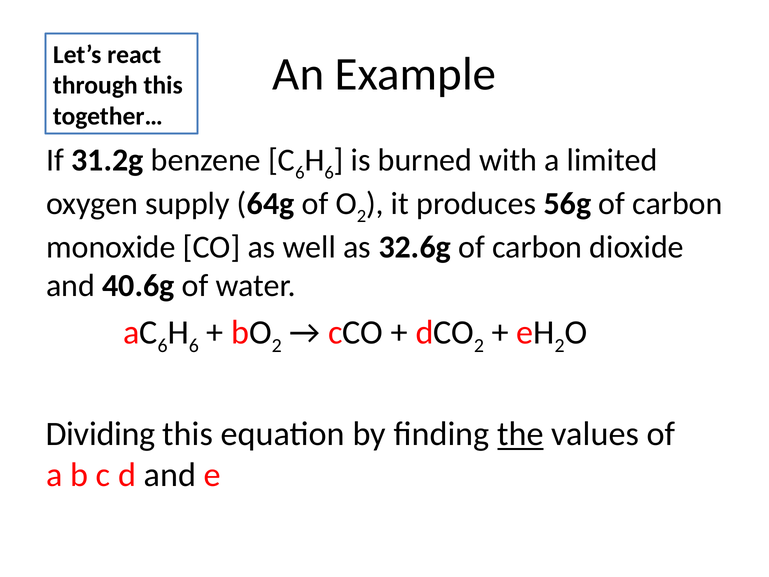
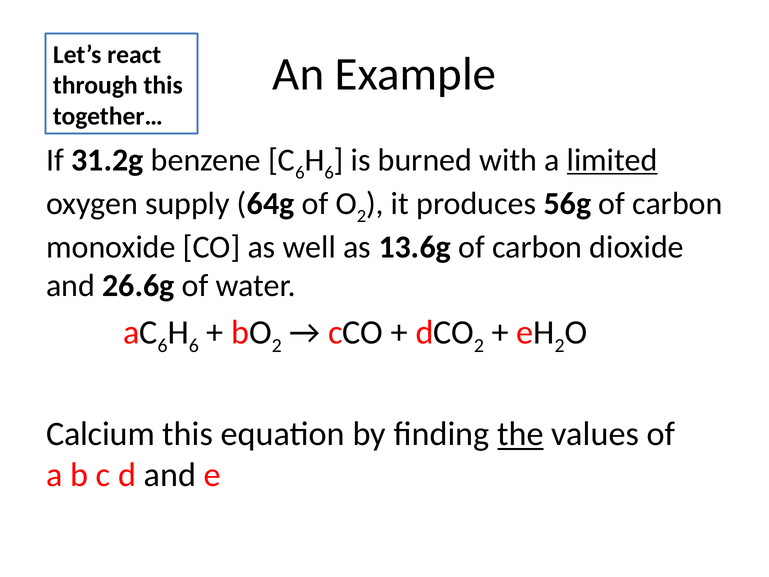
limited underline: none -> present (612, 160)
32.6g: 32.6g -> 13.6g (415, 247)
40.6g: 40.6g -> 26.6g (138, 286)
Dividing: Dividing -> Calcium (100, 434)
